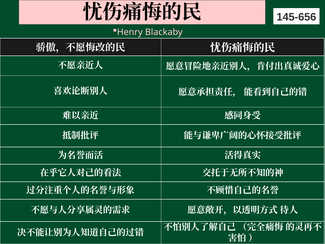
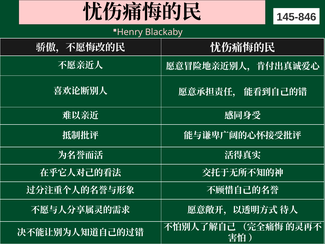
145-656: 145-656 -> 145-846 (296, 17)
